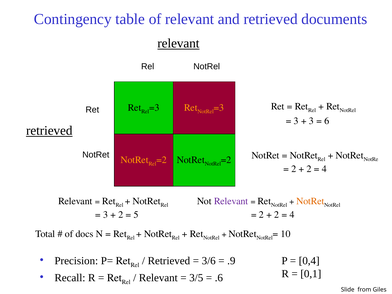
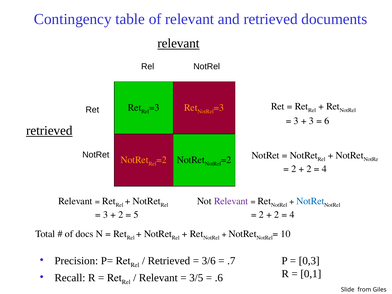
NotRet colour: orange -> blue (310, 201)
0,4: 0,4 -> 0,3 (309, 261)
.9: .9 -> .7 (231, 261)
